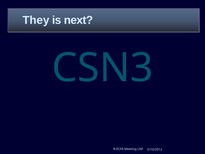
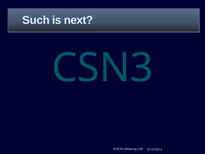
They: They -> Such (36, 20)
